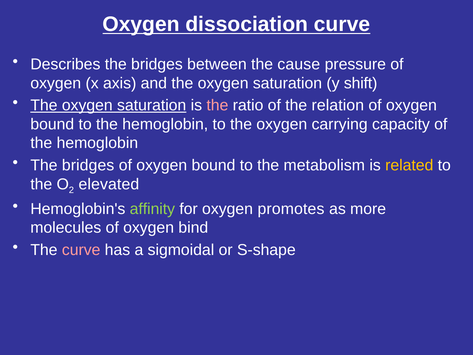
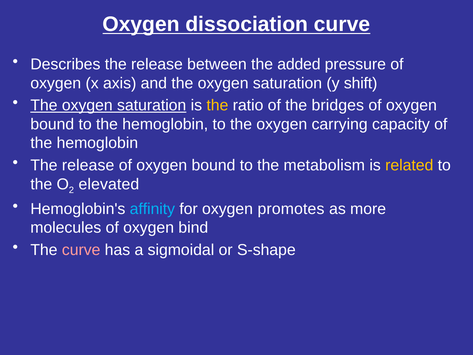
Describes the bridges: bridges -> release (157, 64)
cause: cause -> added (299, 64)
the colour: pink -> yellow (217, 105)
relation: relation -> bridges (338, 105)
bridges: bridges -> release (88, 165)
affinity colour: light green -> light blue (152, 209)
